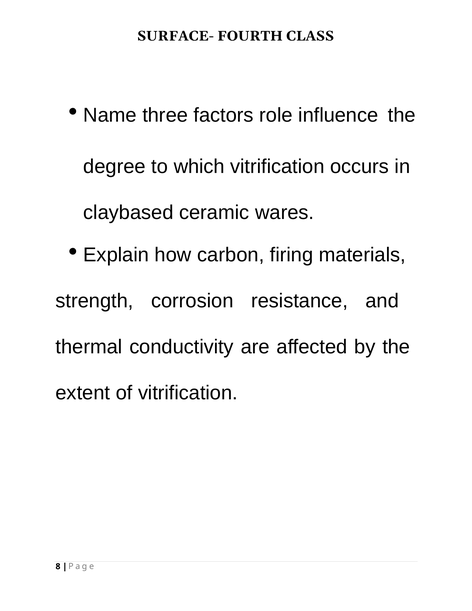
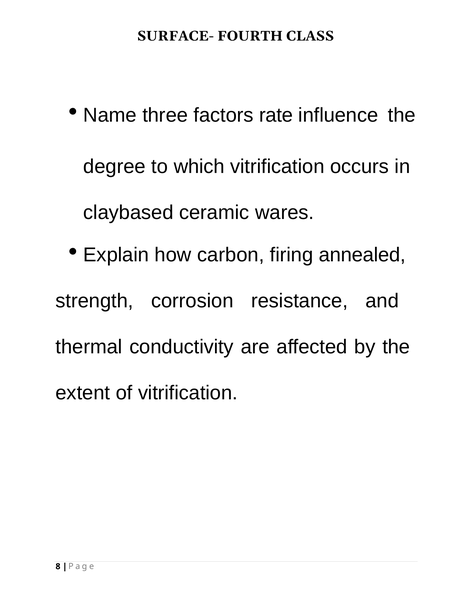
role: role -> rate (276, 115)
materials: materials -> annealed (362, 255)
